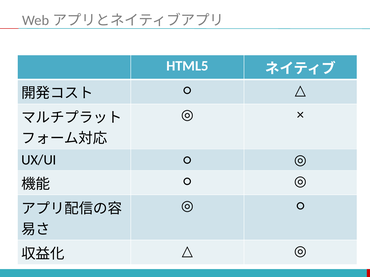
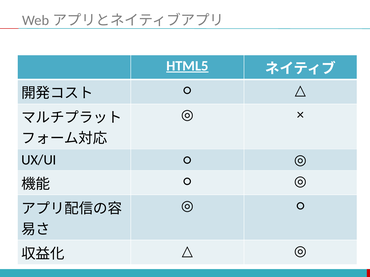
HTML5 underline: none -> present (187, 66)
